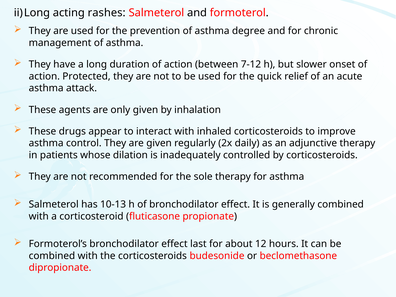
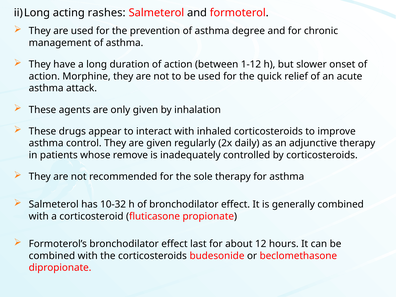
7-12: 7-12 -> 1-12 (251, 64)
Protected: Protected -> Morphine (87, 76)
dilation: dilation -> remove (130, 155)
10-13: 10-13 -> 10-32 (113, 204)
